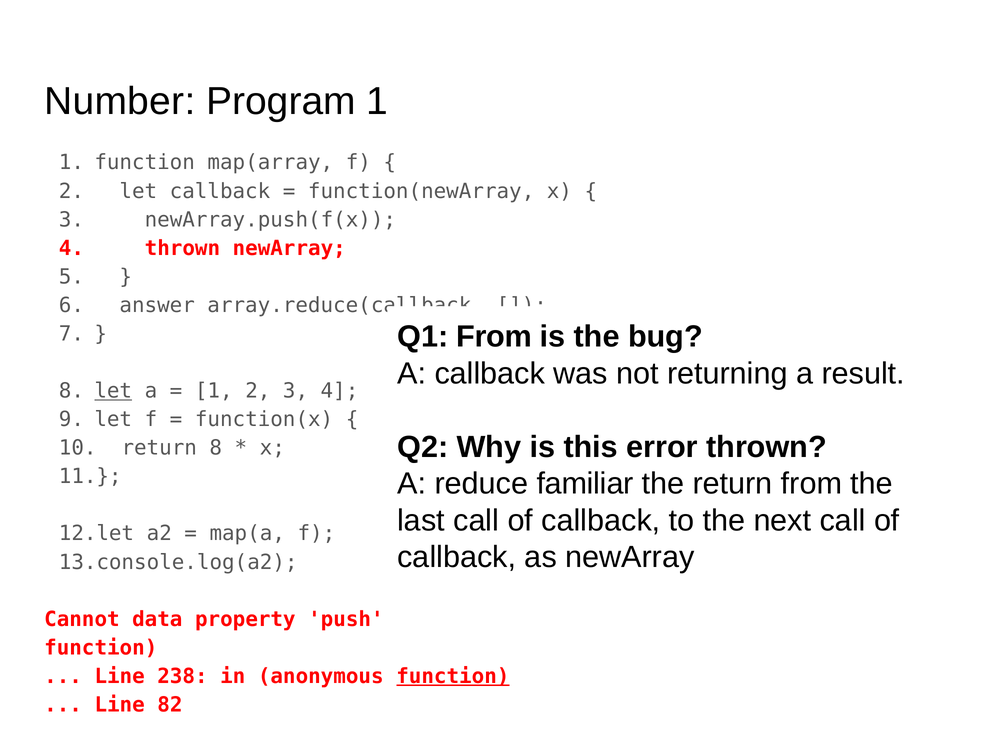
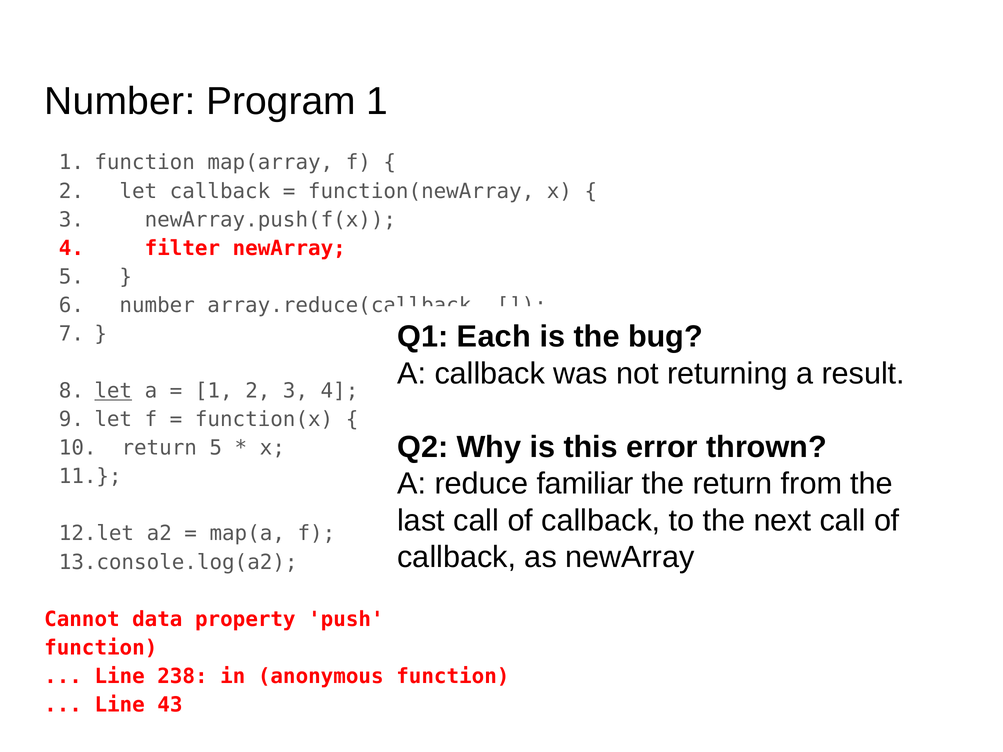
4 thrown: thrown -> filter (182, 248)
answer: answer -> number (157, 305)
Q1 From: From -> Each (494, 337)
return 8: 8 -> 5 (216, 448)
function underline: present -> none (453, 677)
82: 82 -> 43 (170, 705)
